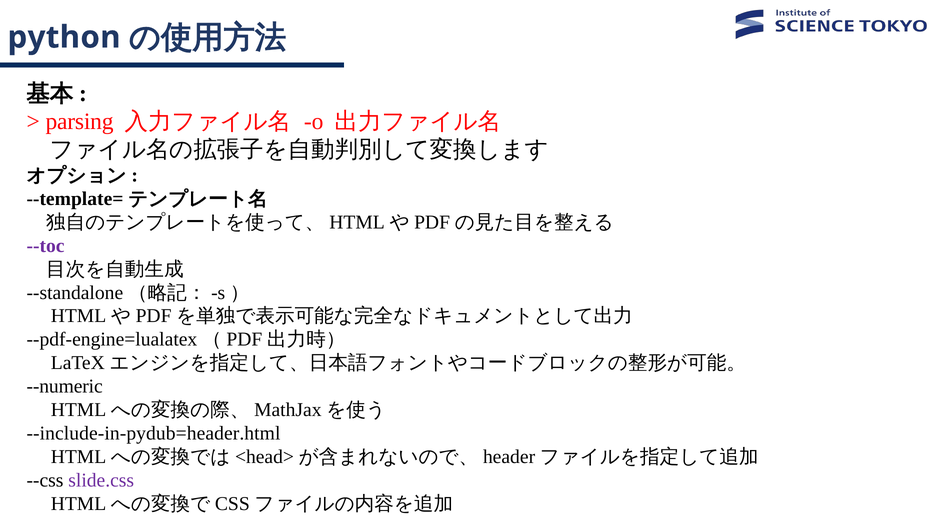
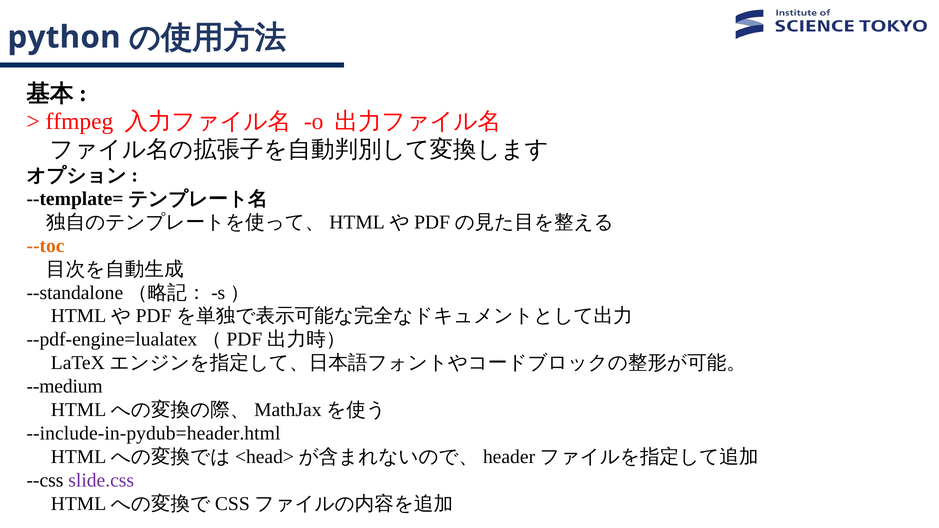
parsing: parsing -> ffmpeg (79, 122)
--toc colour: purple -> orange (45, 246)
--numeric: --numeric -> --medium (65, 387)
